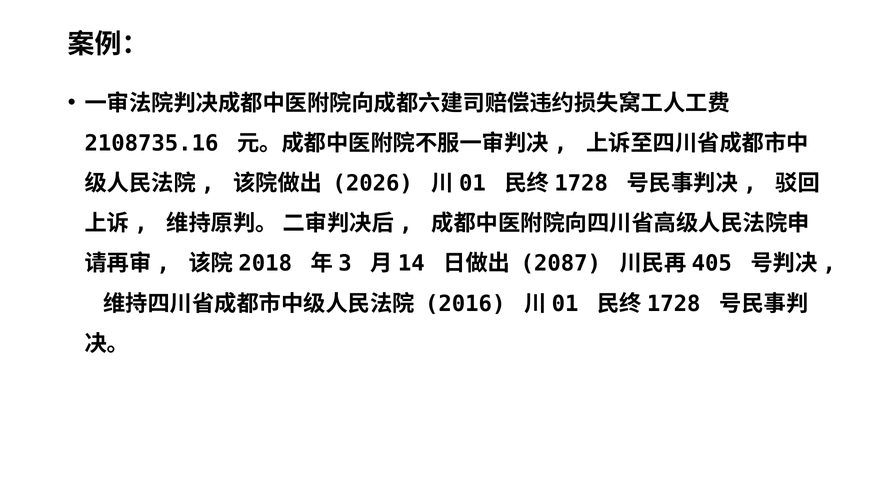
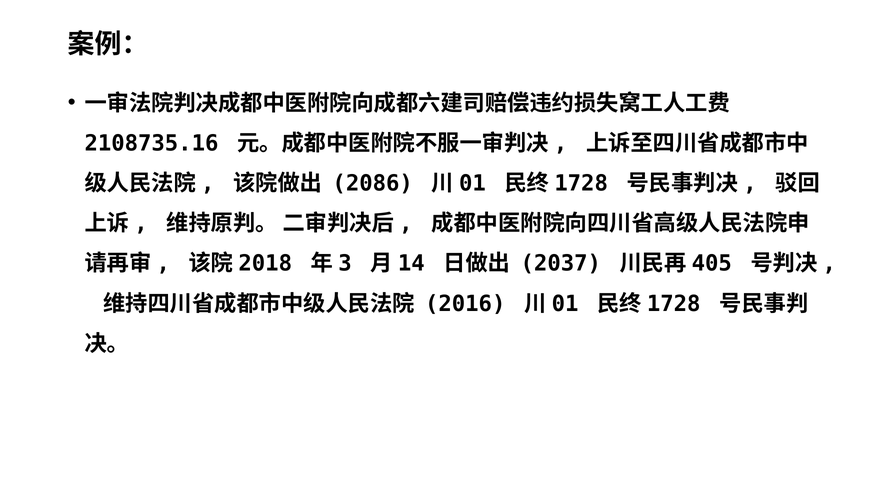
2026: 2026 -> 2086 (373, 183)
2087: 2087 -> 2037 (561, 263)
